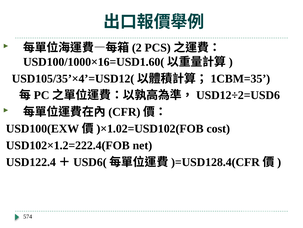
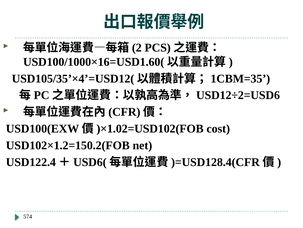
USD102×1.2=222.4(FOB: USD102×1.2=222.4(FOB -> USD102×1.2=150.2(FOB (68, 145)
